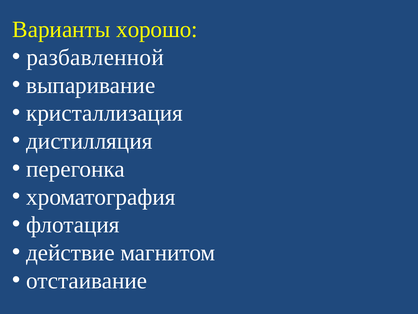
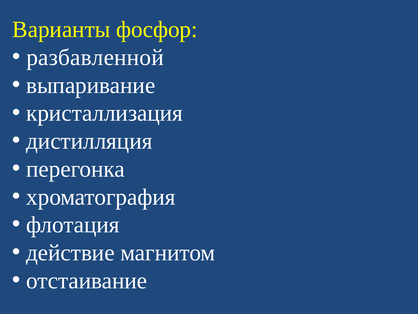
хорошо: хорошо -> фосфор (157, 30)
